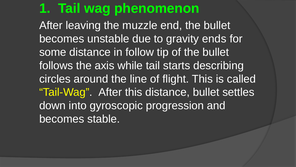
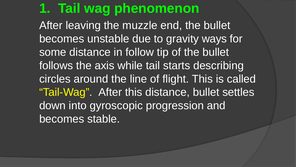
ends: ends -> ways (214, 39)
